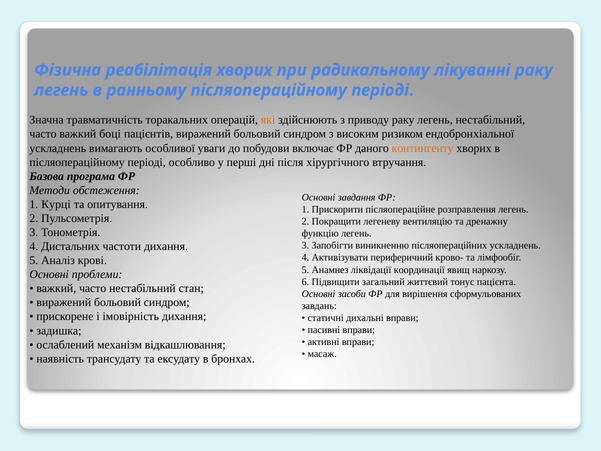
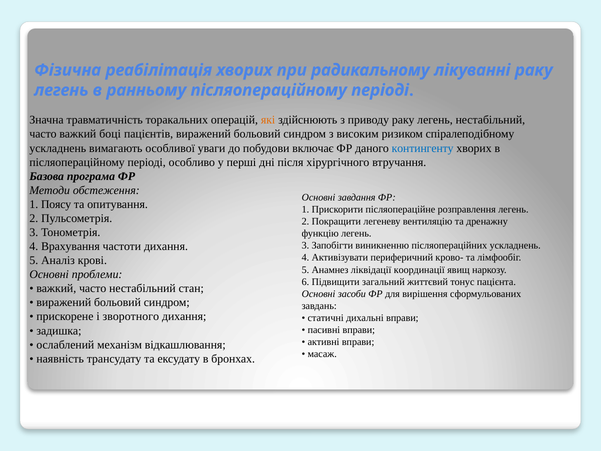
ендобронхіальної: ендобронхіальної -> спіралеподібному (470, 134)
контингенту colour: orange -> blue (423, 148)
Курці: Курці -> Поясу (56, 204)
Дистальних: Дистальних -> Врахування (70, 246)
імовірність: імовірність -> зворотного (131, 316)
